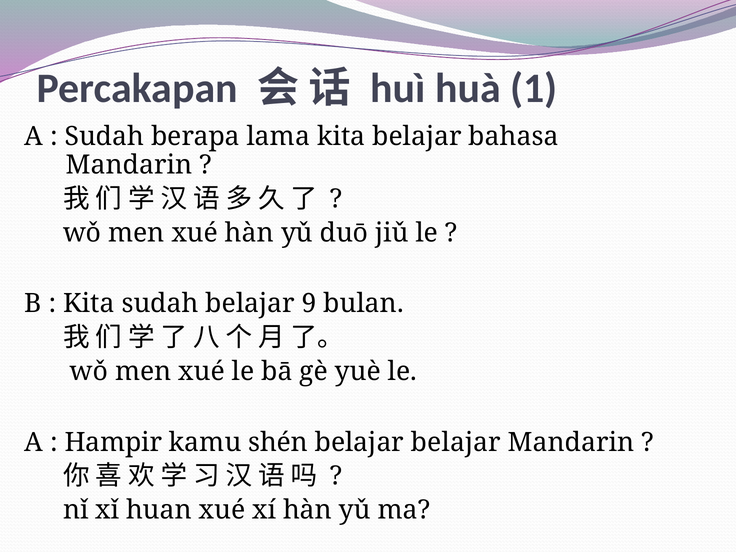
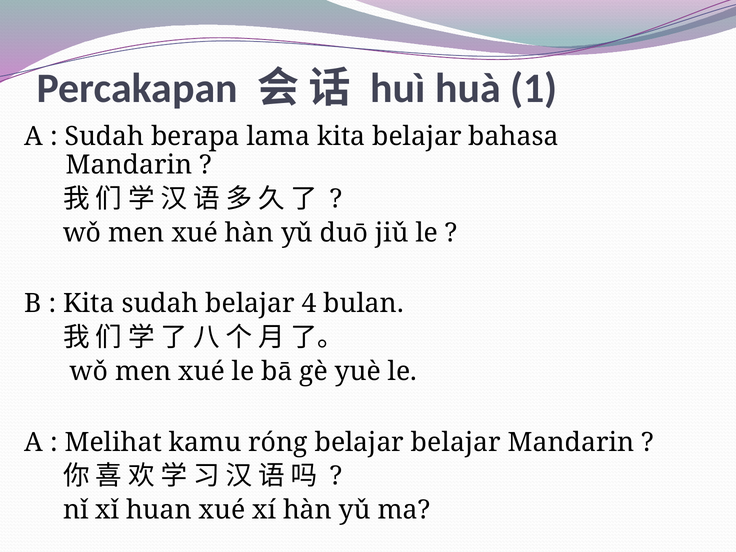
9: 9 -> 4 (309, 304)
Hampir: Hampir -> Melihat (113, 442)
shén: shén -> róng (278, 442)
